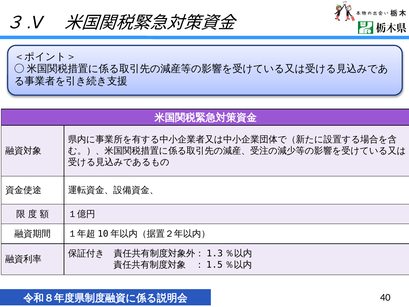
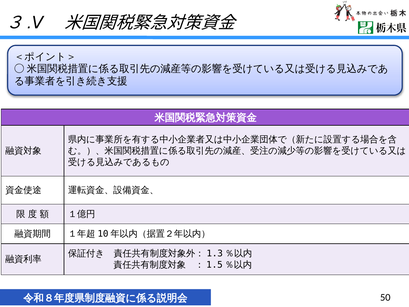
40: 40 -> 50 (385, 297)
